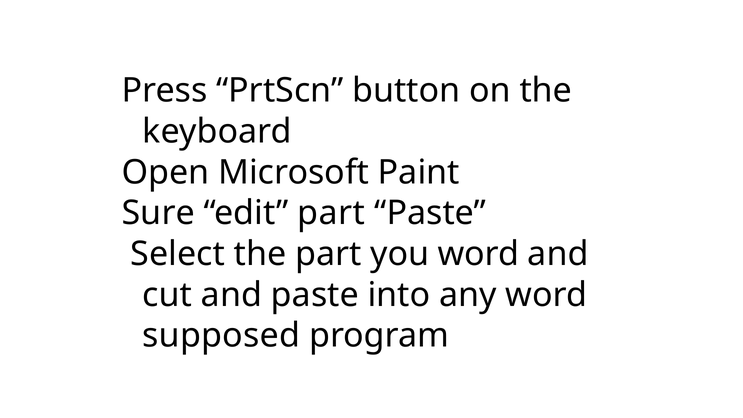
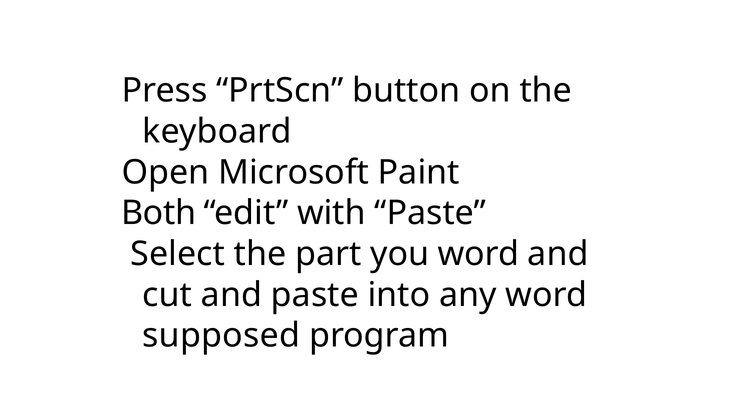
Sure: Sure -> Both (159, 213)
edit part: part -> with (331, 213)
